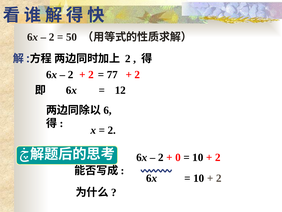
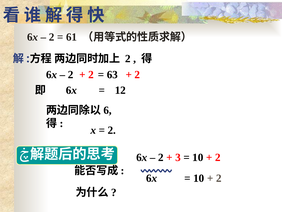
50: 50 -> 61 (72, 37)
77: 77 -> 63 (112, 75)
0: 0 -> 3 (178, 157)
